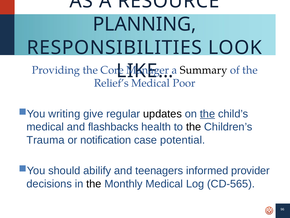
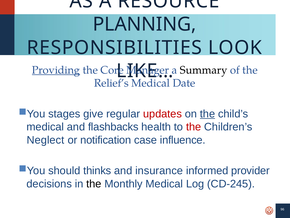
Providing underline: none -> present (56, 70)
Poor: Poor -> Date (184, 83)
writing: writing -> stages (64, 114)
updates colour: black -> red (163, 114)
the colour: black -> red (194, 127)
Trauma: Trauma -> Neglect (45, 140)
potential: potential -> influence (183, 140)
abilify: abilify -> thinks (97, 170)
teenagers: teenagers -> insurance (159, 170)
CD-565: CD-565 -> CD-245 (231, 183)
